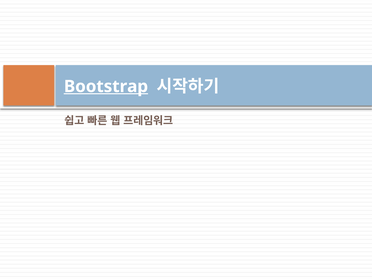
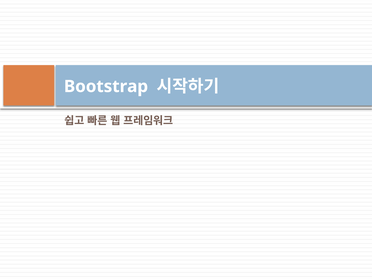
Bootstrap underline: present -> none (106, 86)
